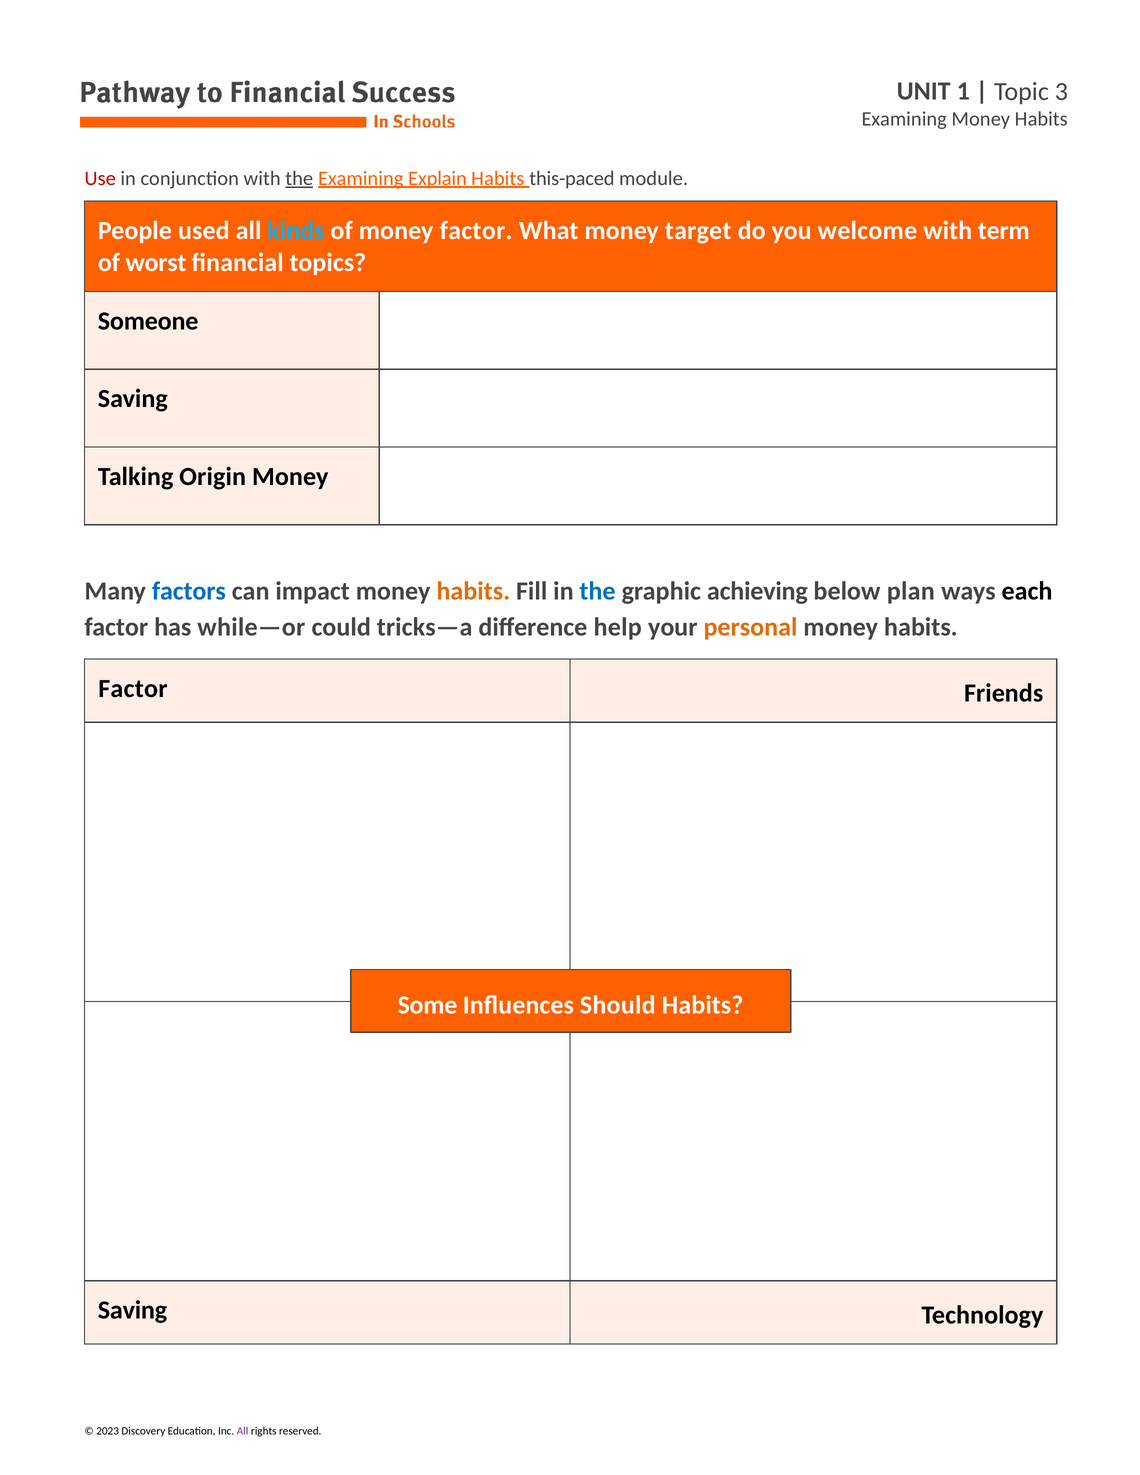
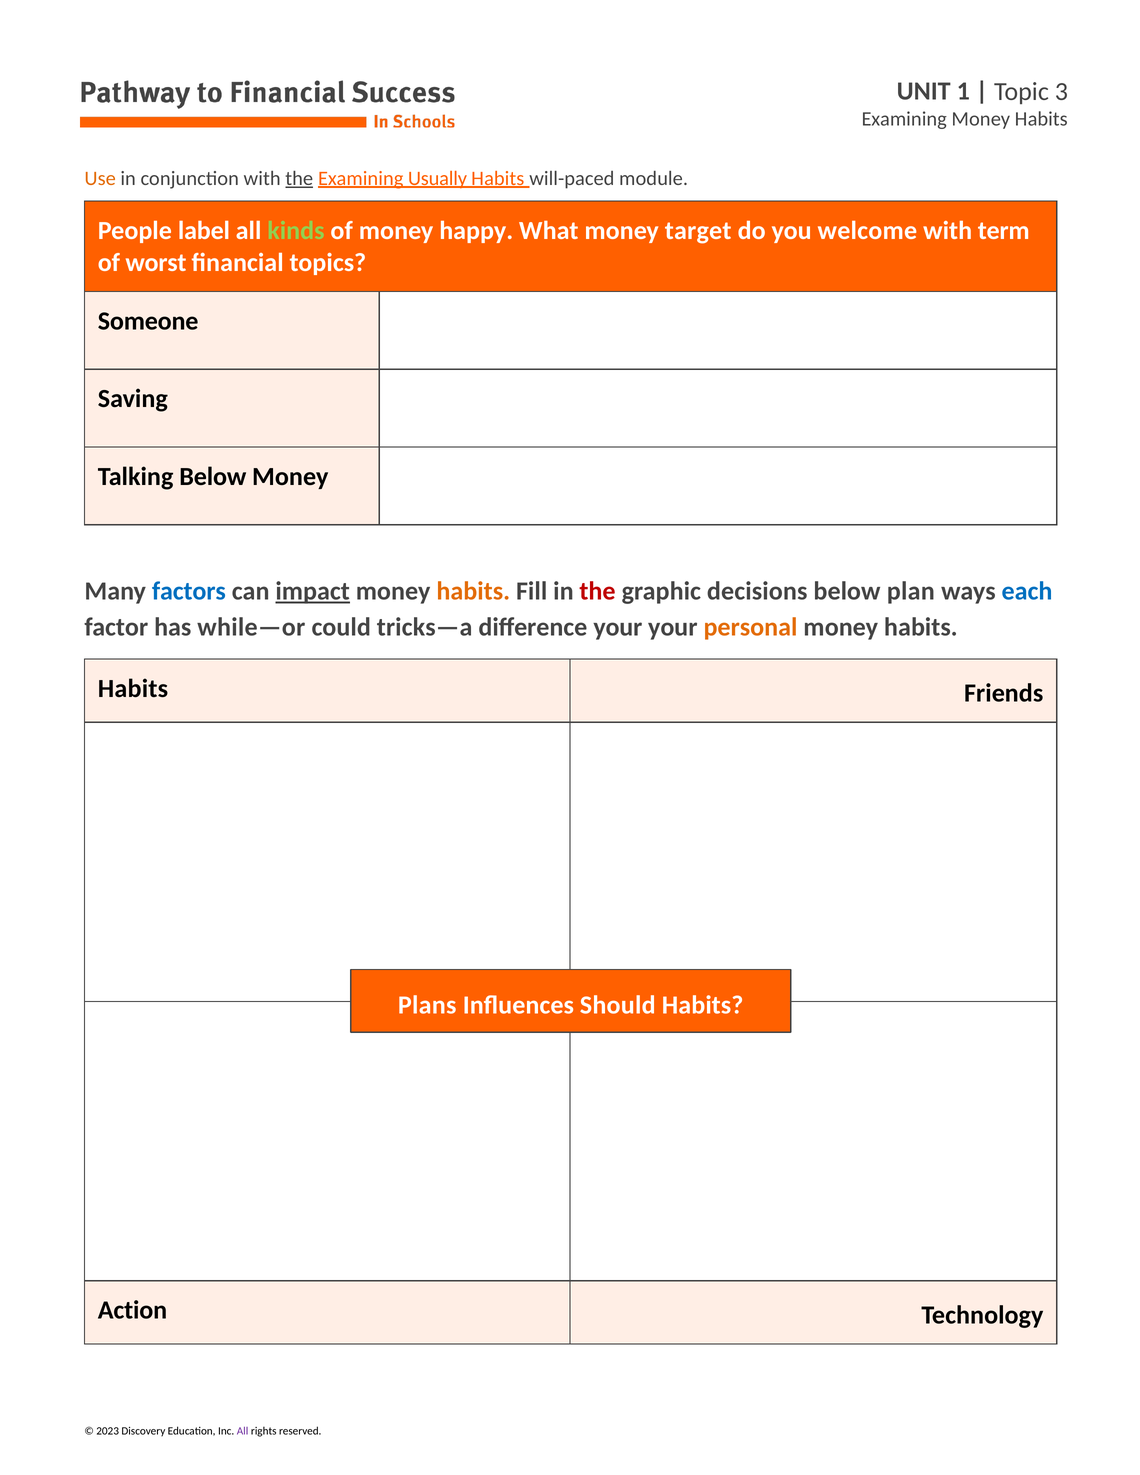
Use colour: red -> orange (100, 178)
Explain: Explain -> Usually (437, 178)
this-paced: this-paced -> will-paced (572, 178)
used: used -> label (204, 231)
kinds colour: light blue -> light green (296, 231)
money factor: factor -> happy (476, 231)
Talking Origin: Origin -> Below (213, 477)
impact underline: none -> present (313, 591)
the colour: blue -> red (598, 591)
achieving: achieving -> decisions (757, 591)
each colour: black -> blue (1027, 591)
difference help: help -> your (618, 627)
Factor: Factor -> Habits (133, 689)
Some: Some -> Plans (427, 1005)
Saving: Saving -> Action (132, 1311)
